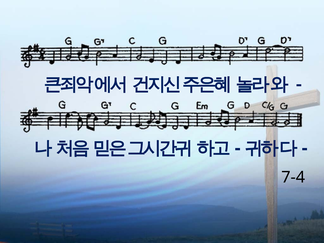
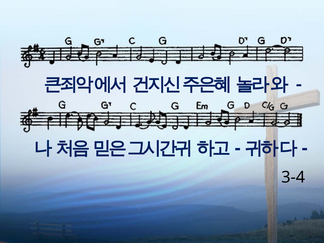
7-4: 7-4 -> 3-4 (293, 177)
